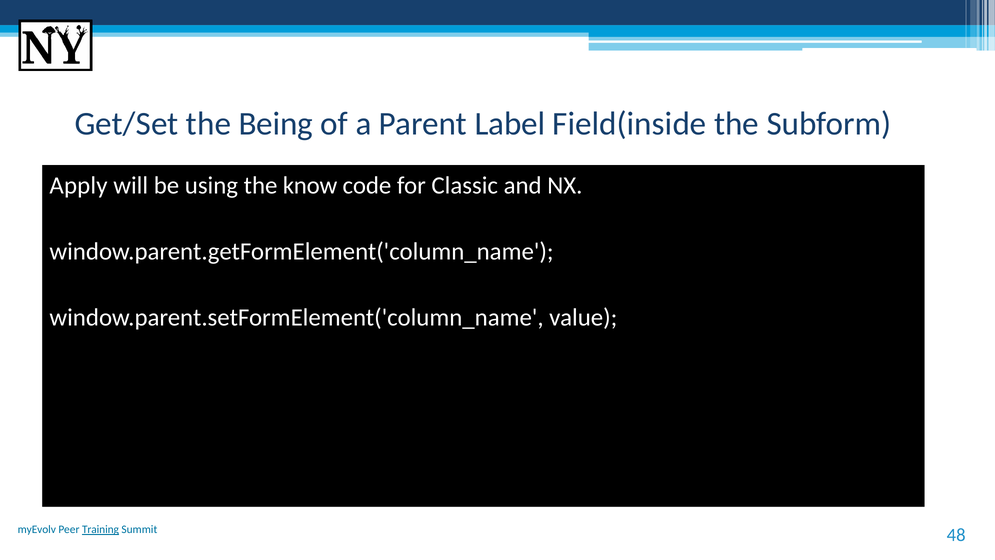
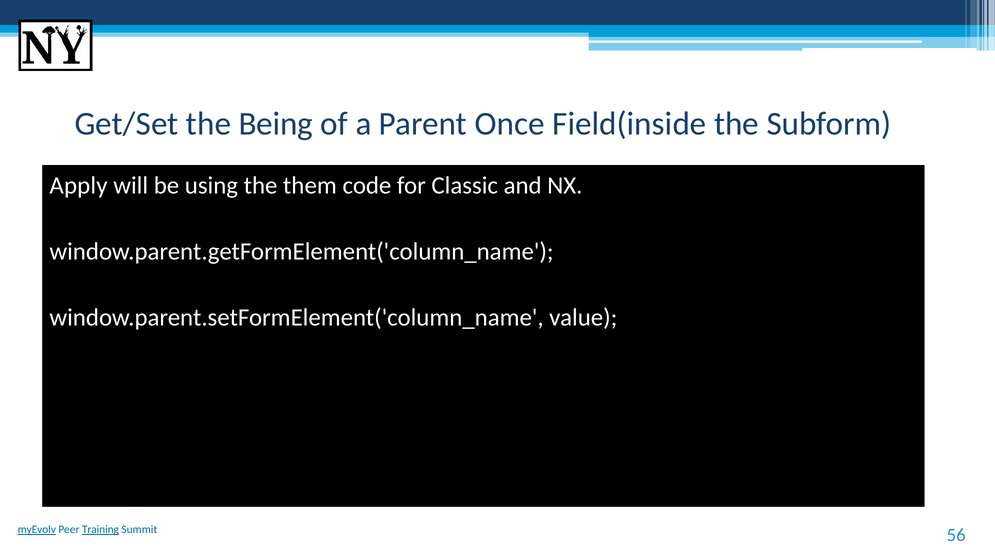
Label: Label -> Once (510, 124)
know: know -> them (310, 185)
myEvolv underline: none -> present (37, 529)
48: 48 -> 56 (956, 535)
